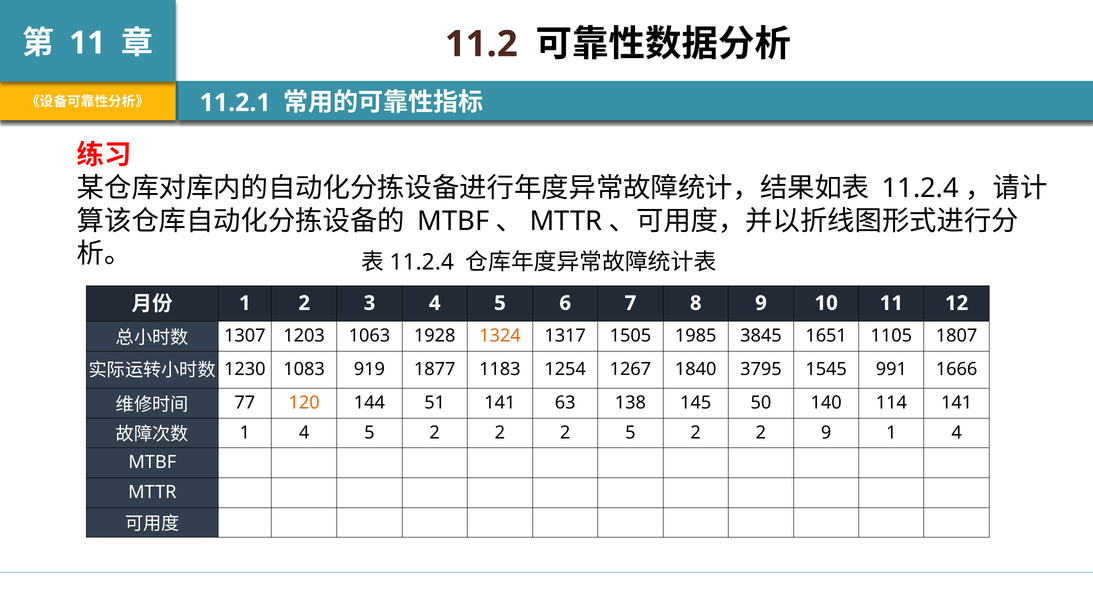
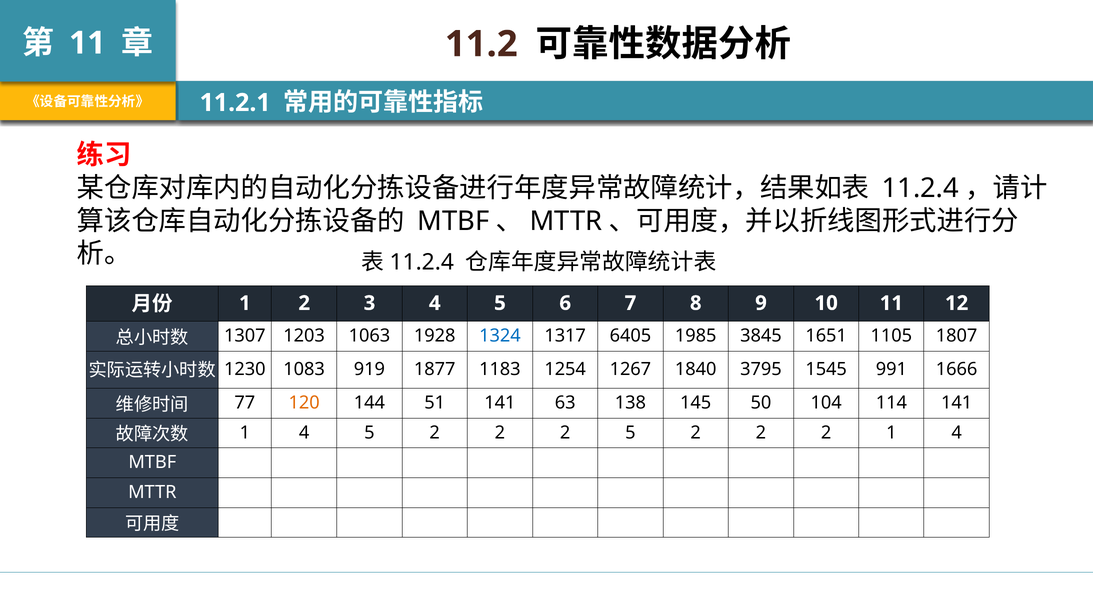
1324 colour: orange -> blue (500, 336)
1505: 1505 -> 6405 (630, 336)
140: 140 -> 104 (826, 403)
9: 9 -> 2 (826, 432)
